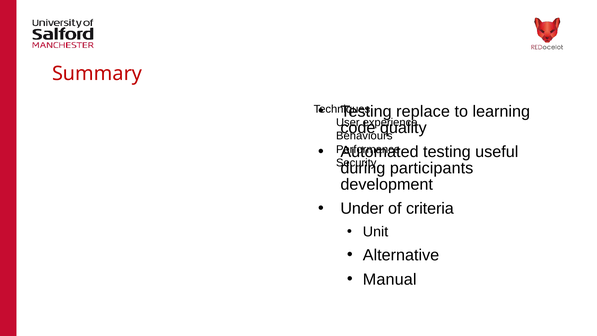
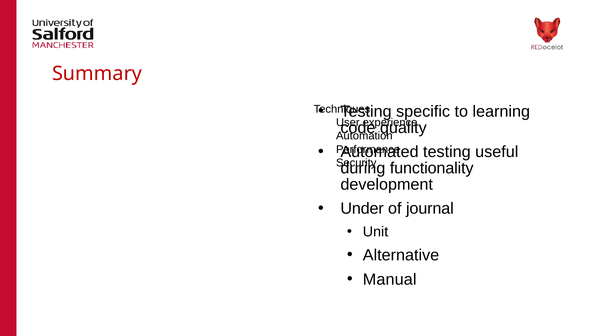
replace: replace -> specific (423, 111)
Behaviours: Behaviours -> Automation (364, 136)
participants: participants -> functionality (432, 168)
criteria: criteria -> journal (430, 208)
